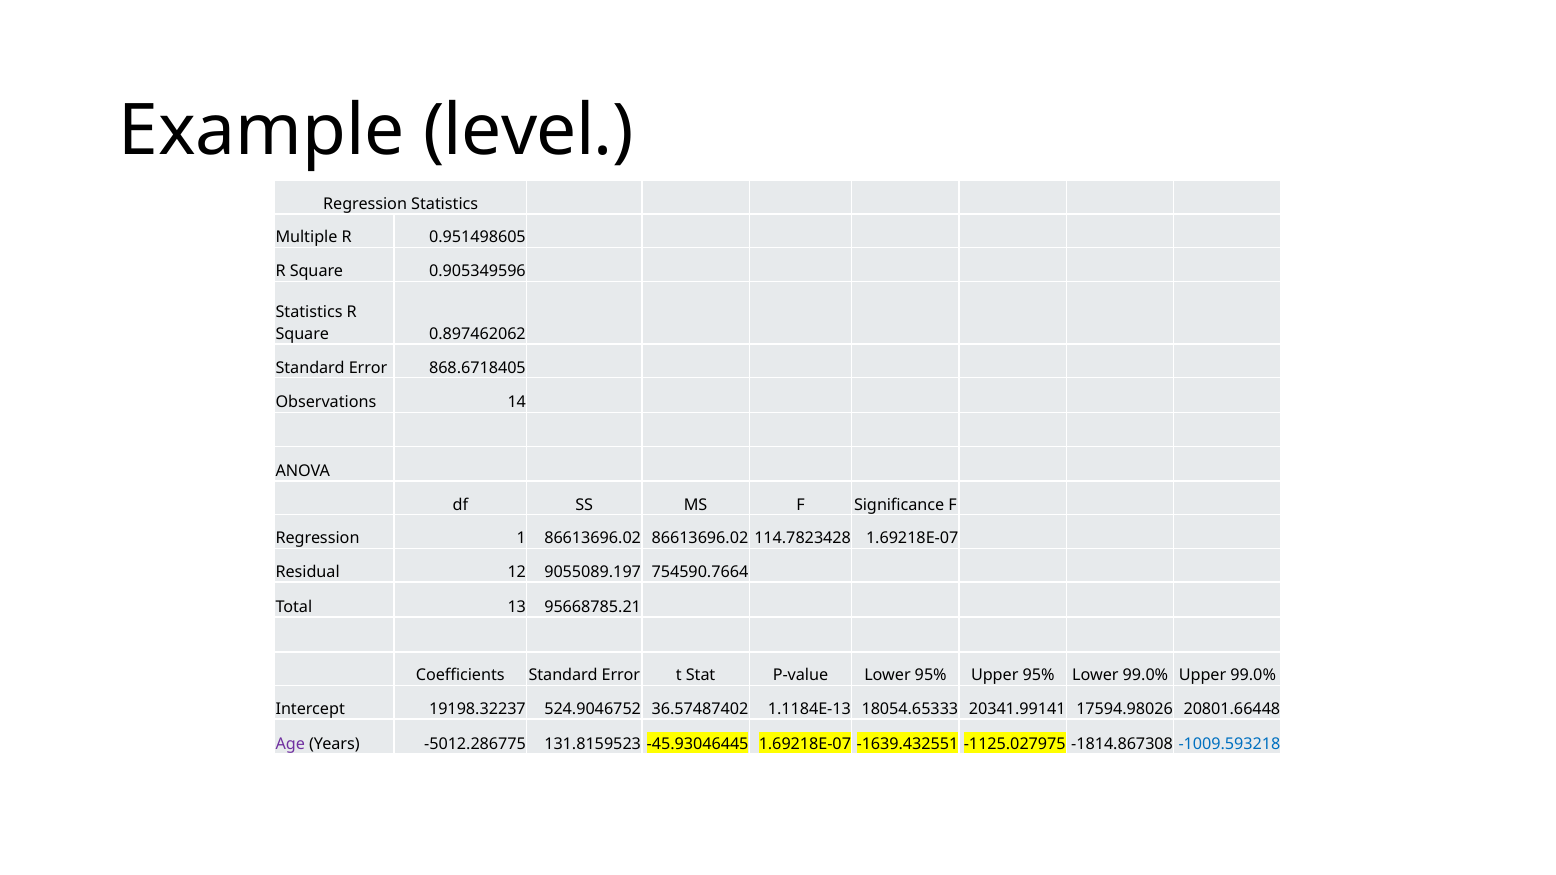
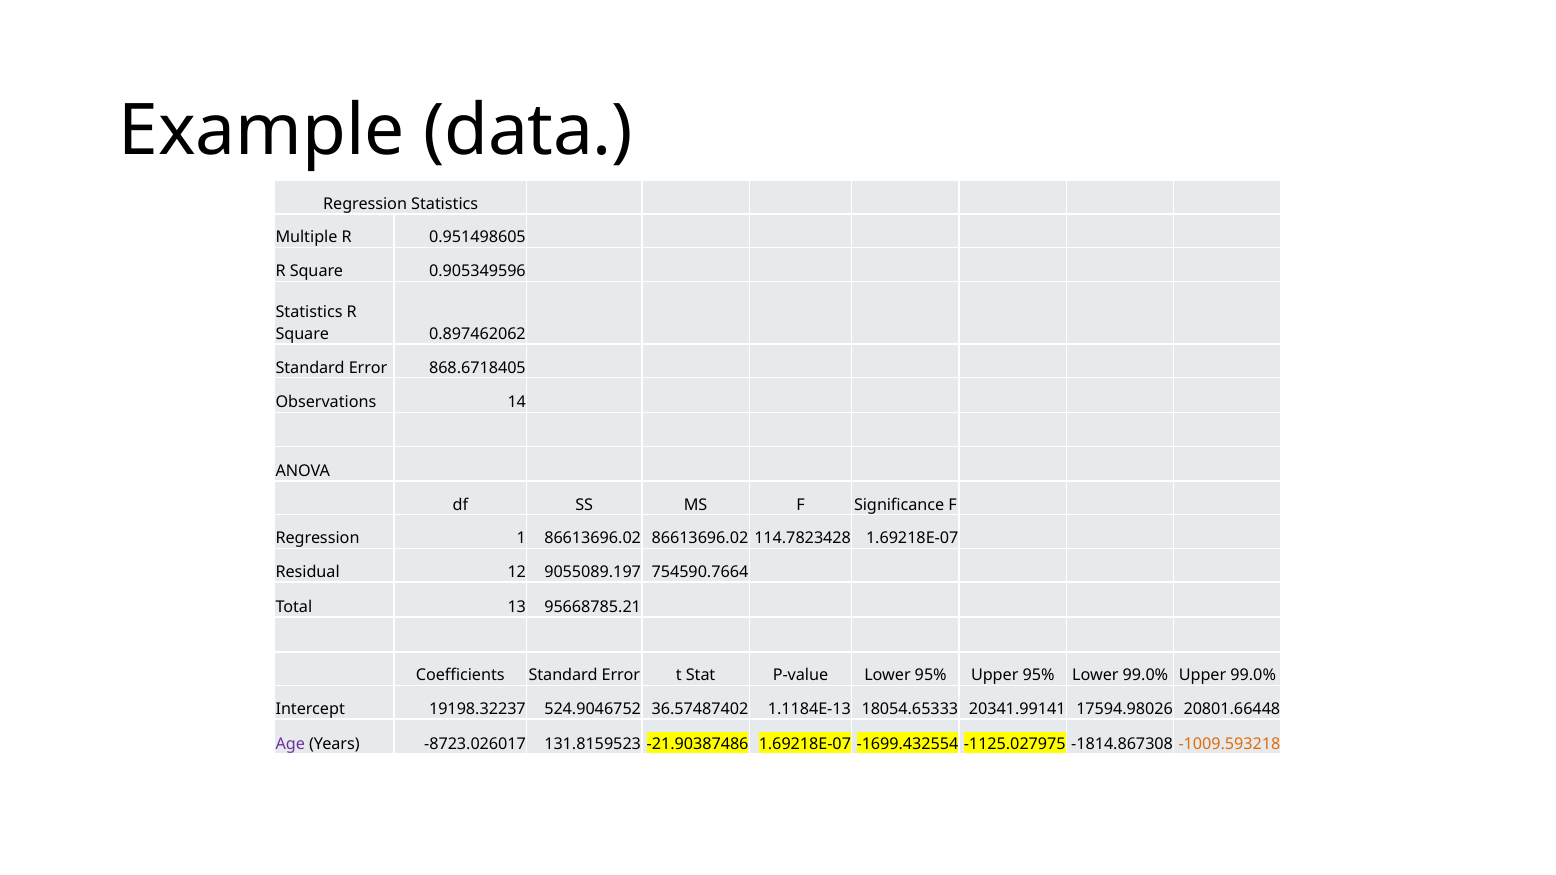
level: level -> data (528, 131)
-5012.286775: -5012.286775 -> -8723.026017 (475, 744)
-45.93046445: -45.93046445 -> -21.90387486 (698, 744)
-1639.432551: -1639.432551 -> -1699.432554 (908, 744)
-1009.593218 colour: blue -> orange (1229, 744)
